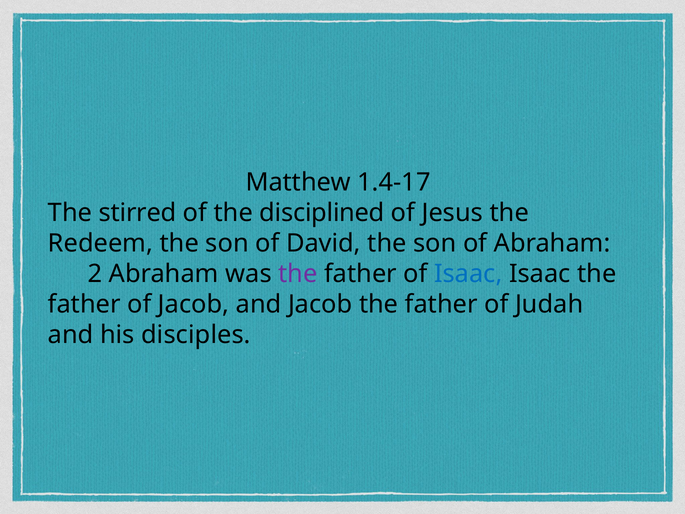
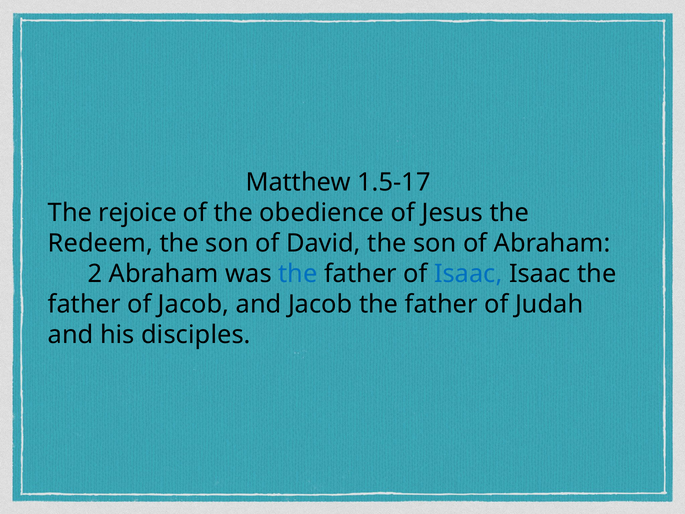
1.4-17: 1.4-17 -> 1.5-17 (394, 182)
stirred: stirred -> rejoice (138, 213)
disciplined: disciplined -> obedience (322, 213)
the colour: purple -> blue (298, 274)
